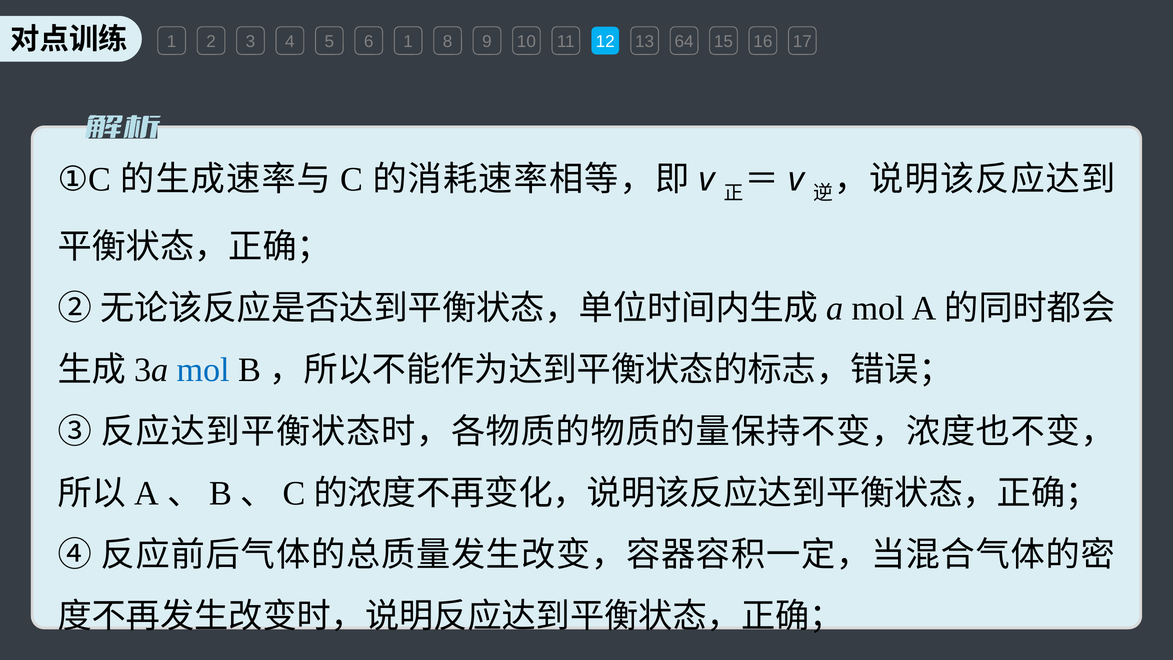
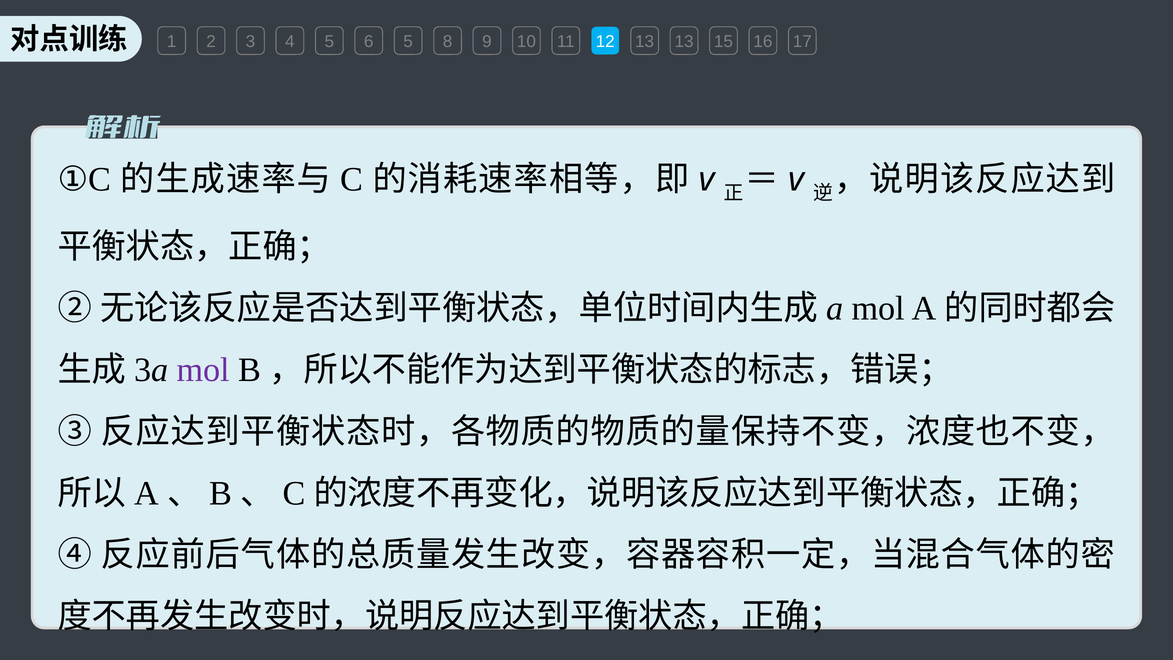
6 1: 1 -> 5 (408, 42)
13 64: 64 -> 13 (684, 42)
mol colour: blue -> purple (203, 370)
